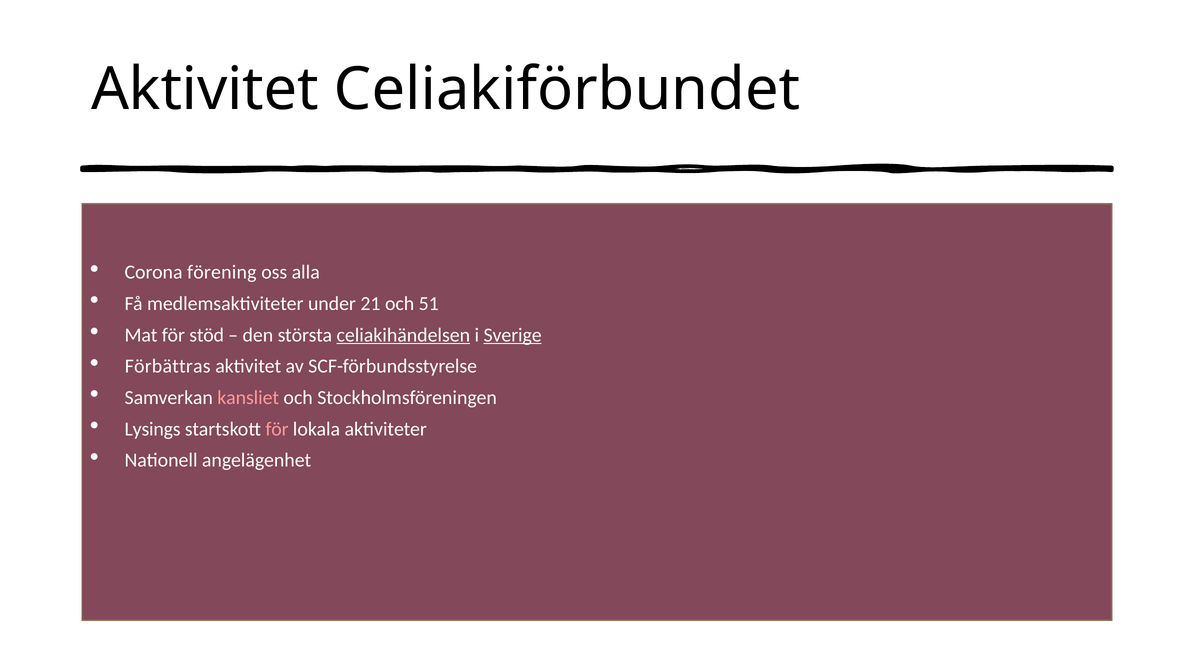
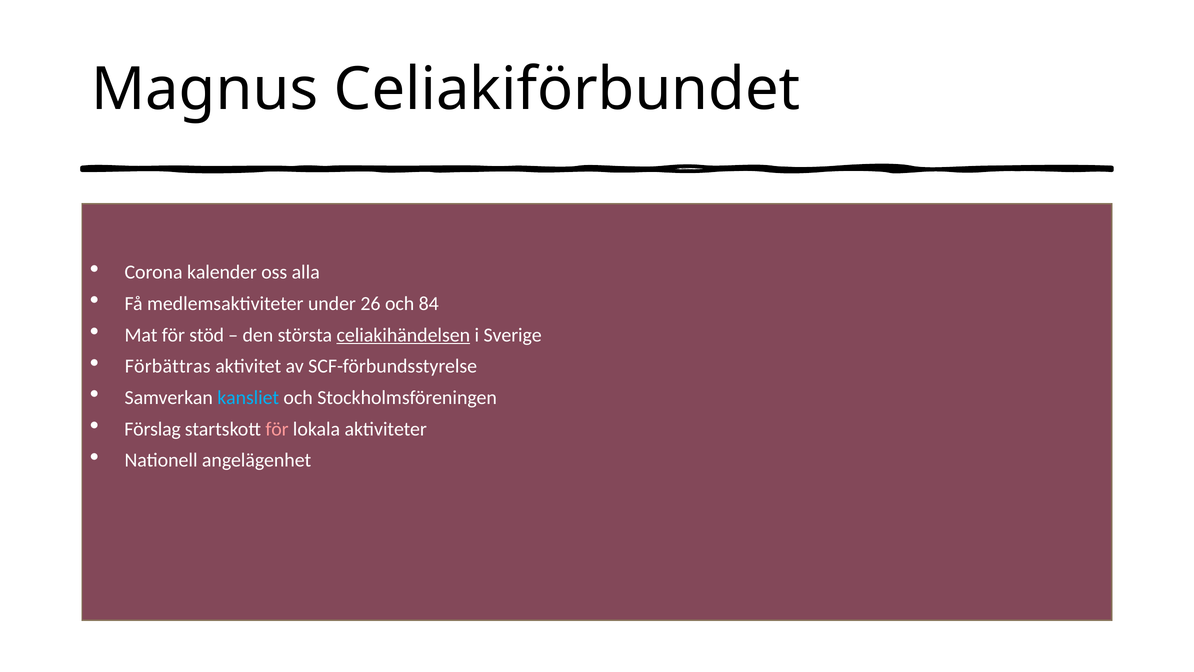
Aktivitet: Aktivitet -> Magnus (205, 89)
förening: förening -> kalender (222, 272)
21: 21 -> 26 (370, 303)
51: 51 -> 84 (429, 303)
Sverige underline: present -> none (513, 335)
kansliet colour: pink -> light blue (248, 397)
Lysings: Lysings -> Förslag (153, 429)
